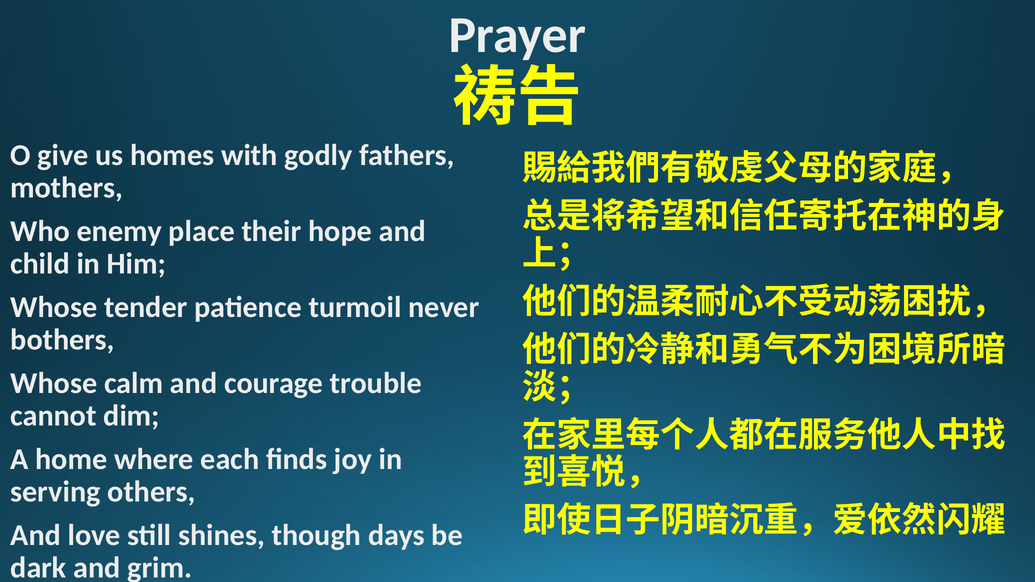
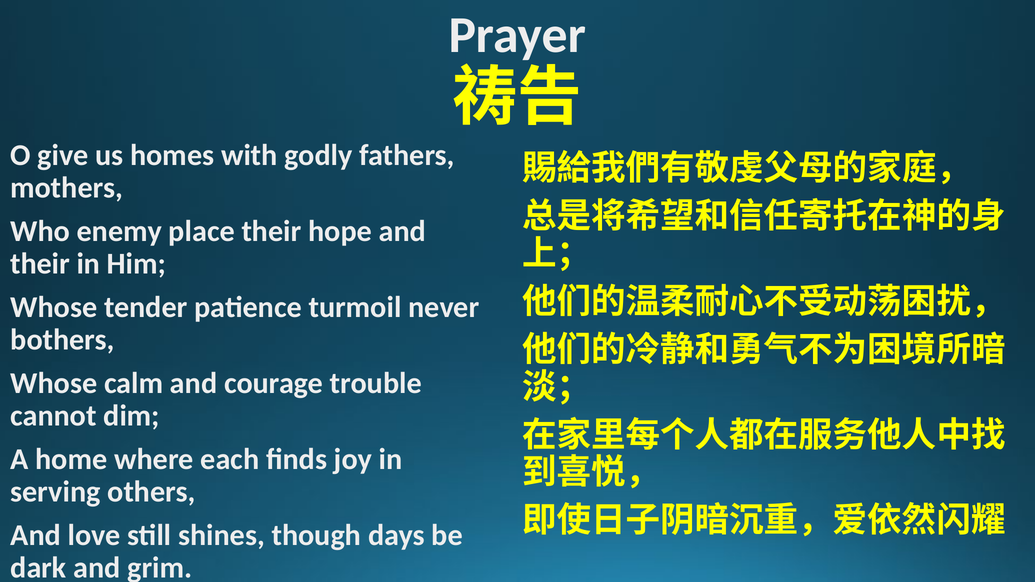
child: child -> their (40, 264)
